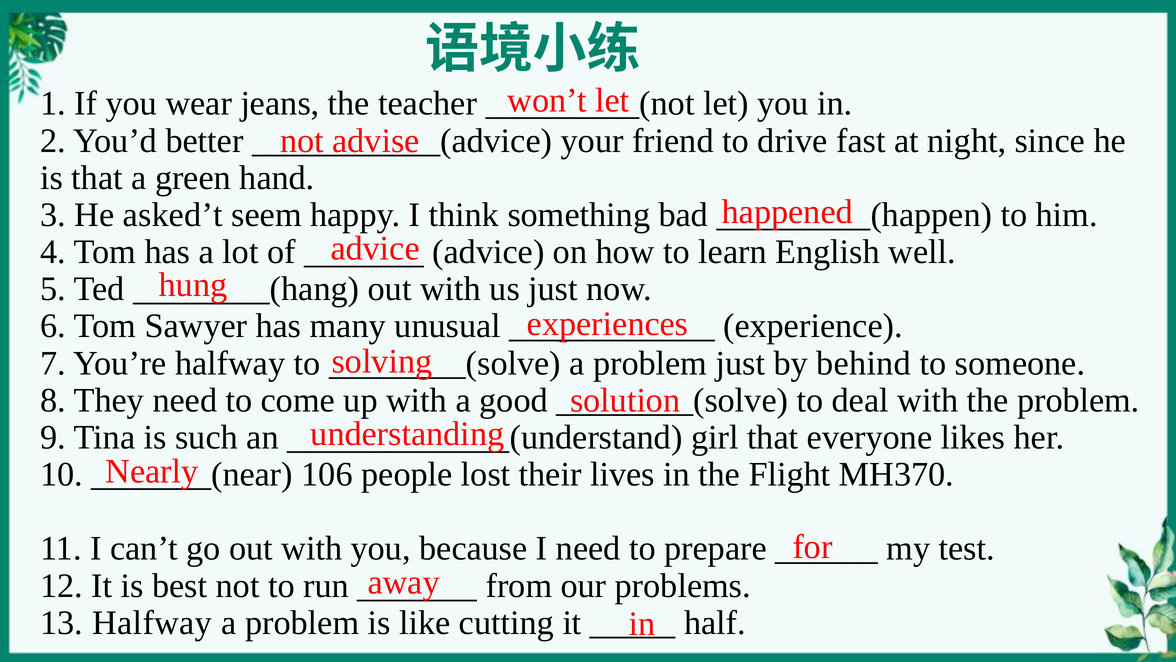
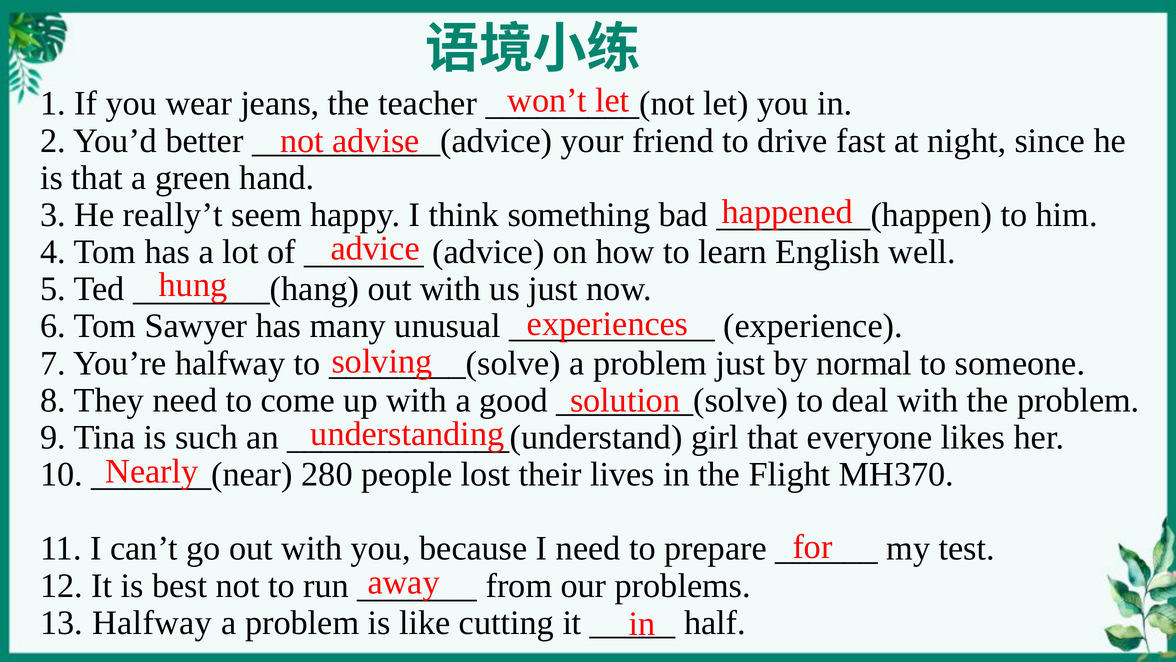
asked’t: asked’t -> really’t (173, 215)
behind: behind -> normal (864, 363)
106: 106 -> 280 (327, 474)
